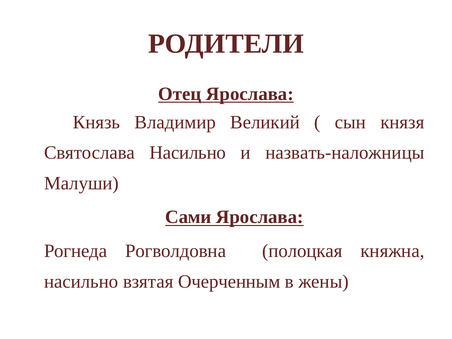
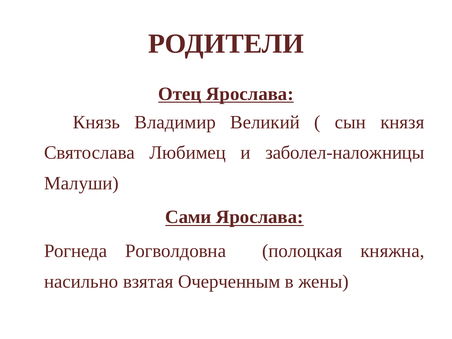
Святослава Насильно: Насильно -> Любимец (188, 153)
назвать-наложницы: назвать-наложницы -> заболел-наложницы (345, 153)
